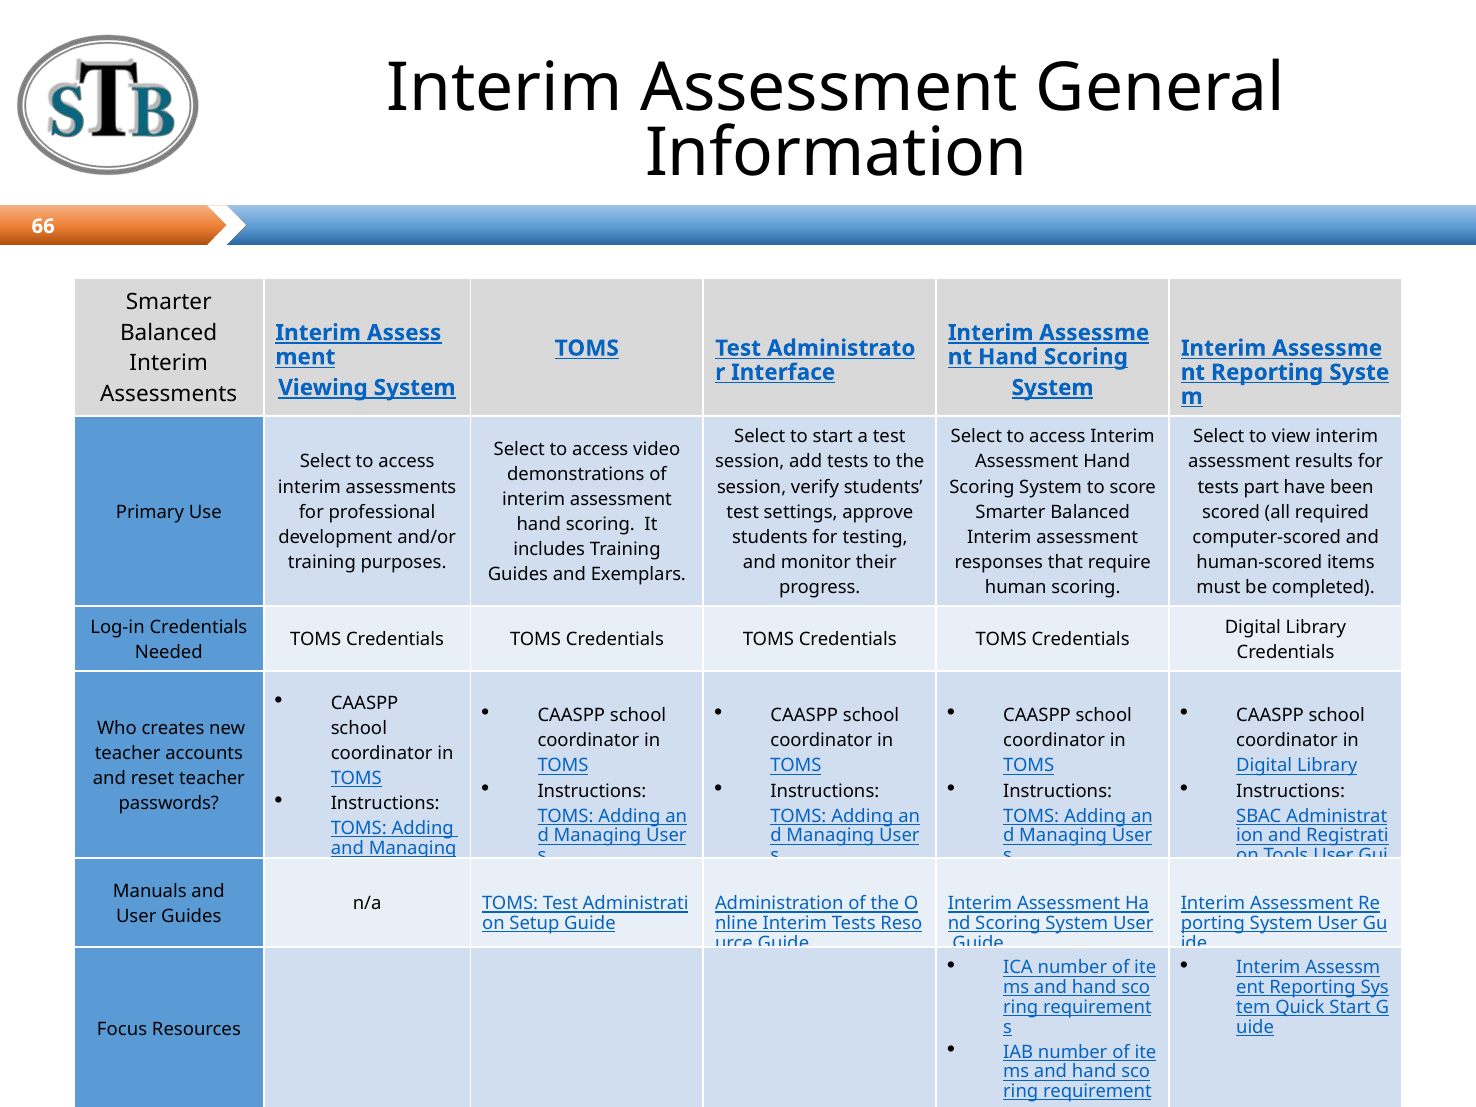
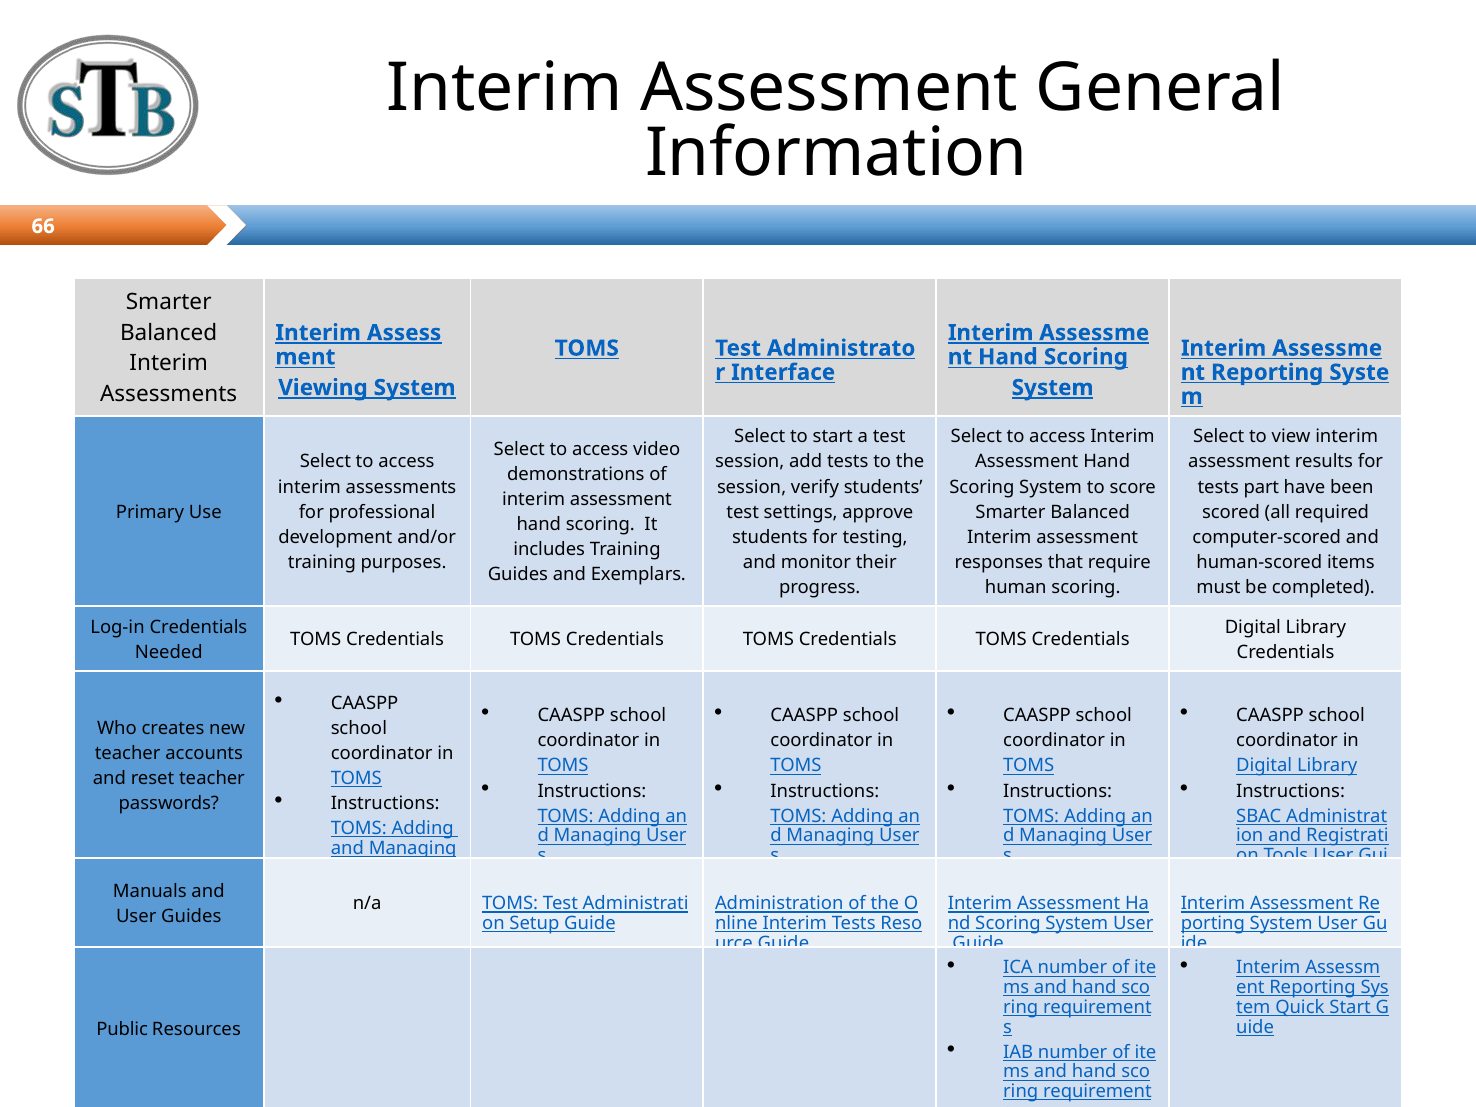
Focus: Focus -> Public (122, 1029)
